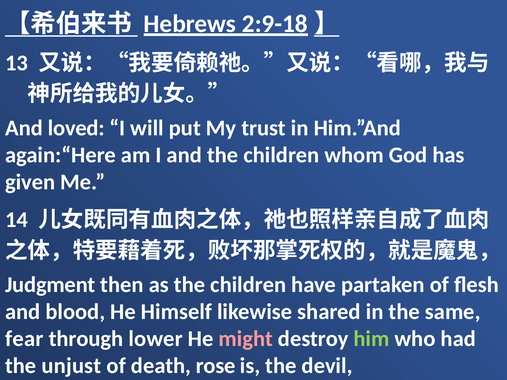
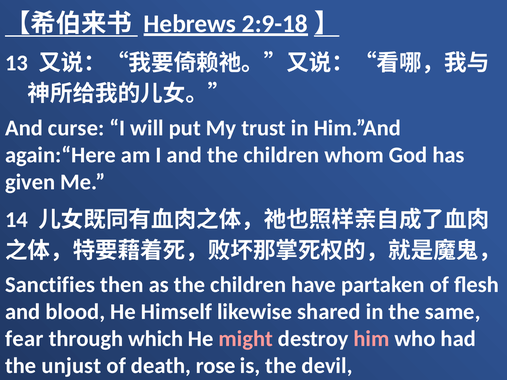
loved: loved -> curse (76, 128)
Judgment: Judgment -> Sanctifies (50, 285)
lower: lower -> which (156, 339)
him colour: light green -> pink (371, 339)
